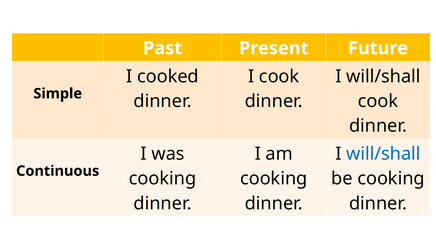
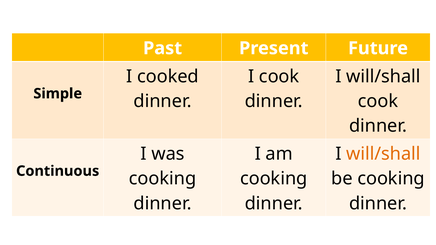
will/shall colour: blue -> orange (383, 154)
